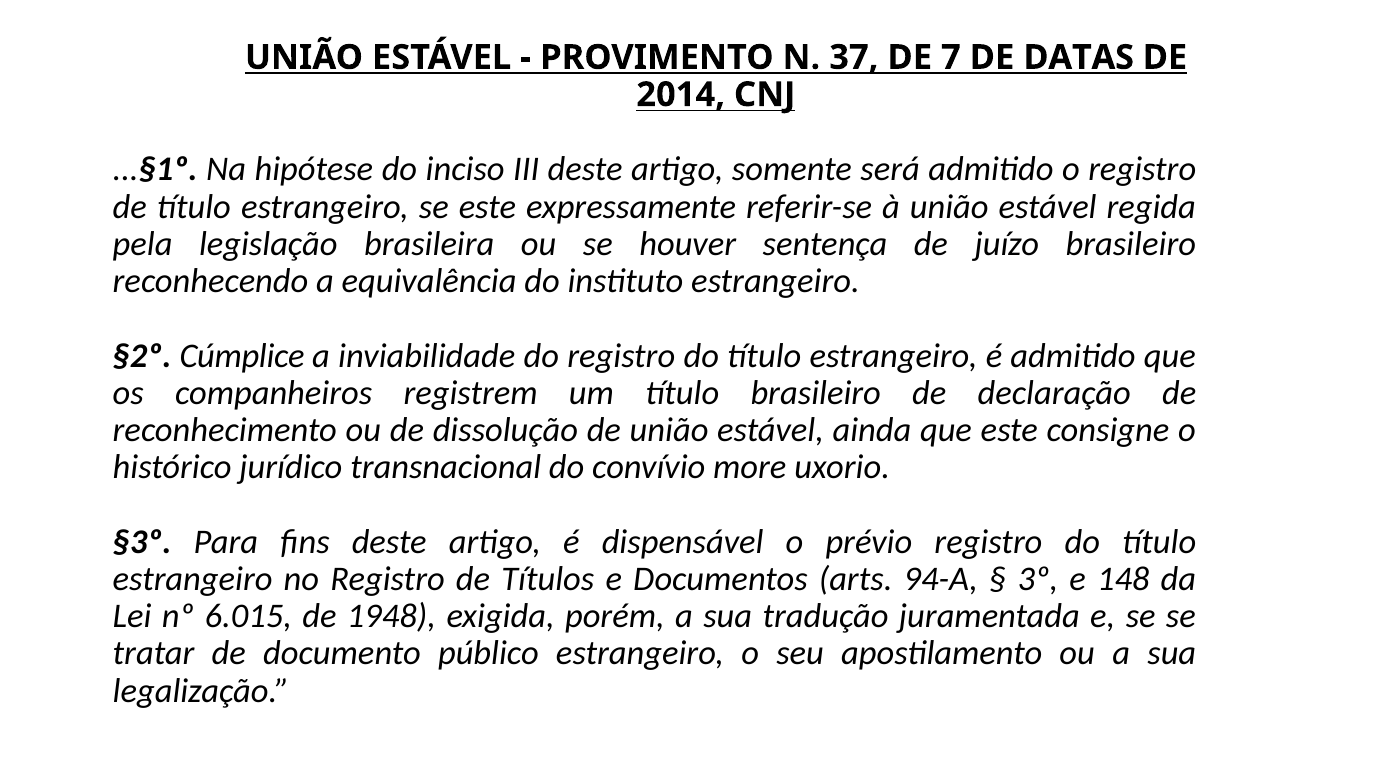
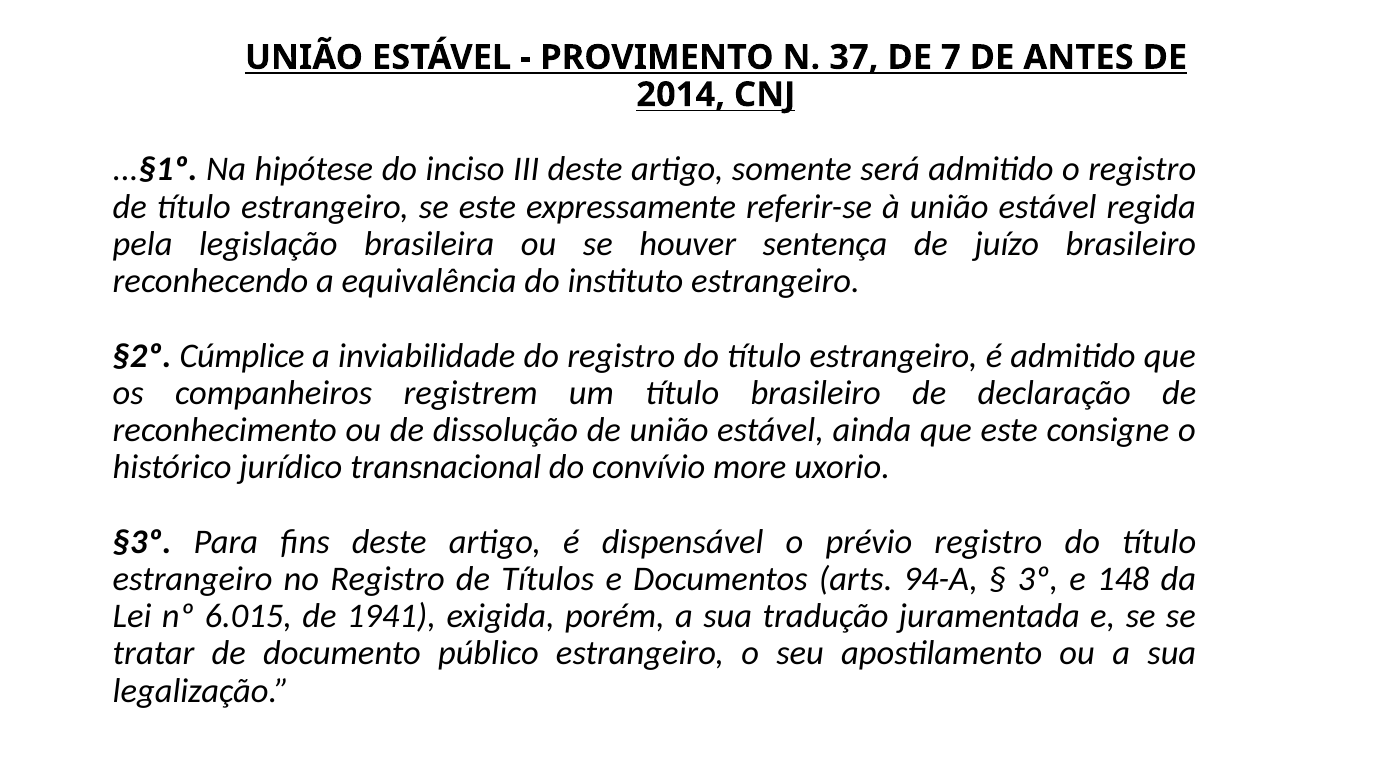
DATAS: DATAS -> ANTES (1079, 57)
1948: 1948 -> 1941 (391, 617)
